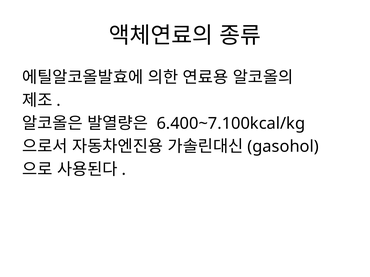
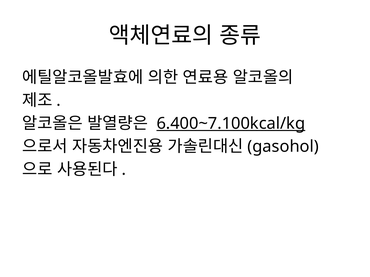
6.400~7.100kcal/kg underline: none -> present (231, 124)
